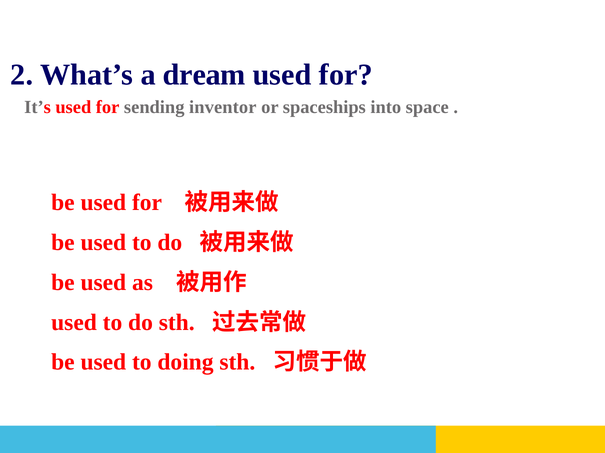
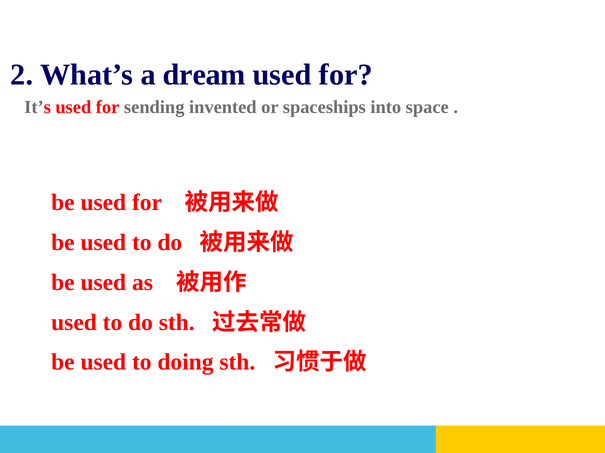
inventor: inventor -> invented (223, 107)
